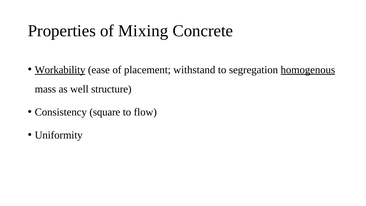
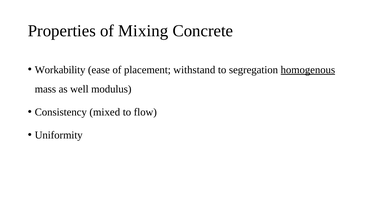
Workability underline: present -> none (60, 70)
structure: structure -> modulus (111, 89)
square: square -> mixed (105, 112)
